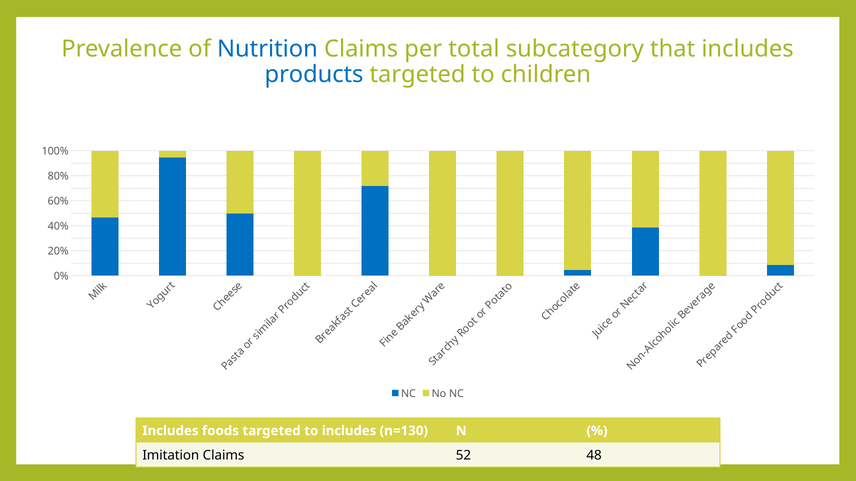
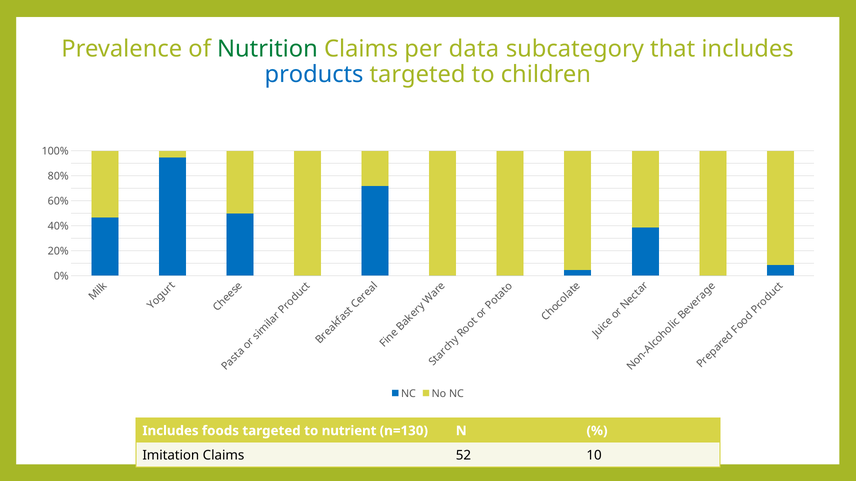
Nutrition colour: blue -> green (267, 49)
total: total -> data (474, 49)
to includes: includes -> nutrient (349, 431)
48: 48 -> 10 (594, 456)
